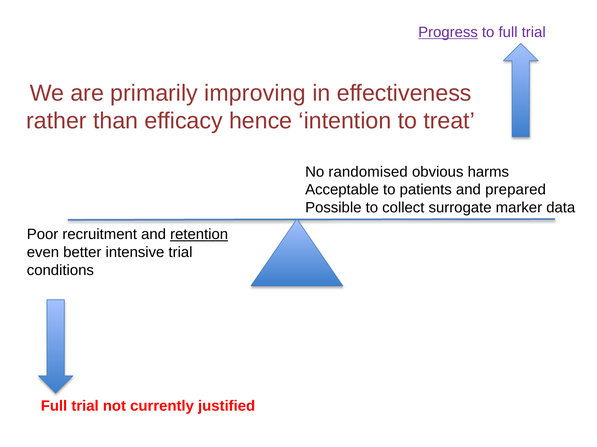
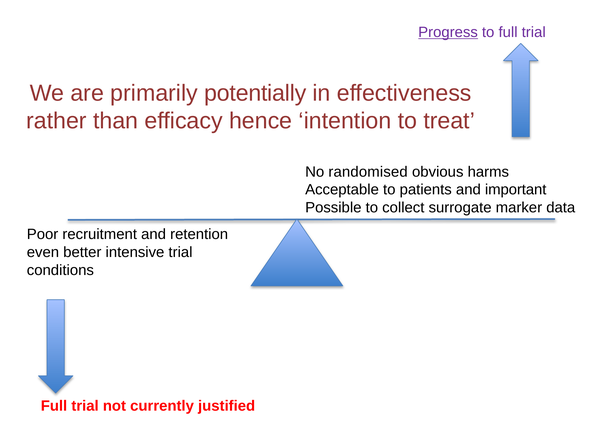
improving: improving -> potentially (255, 93)
prepared: prepared -> important (516, 190)
retention underline: present -> none (199, 235)
